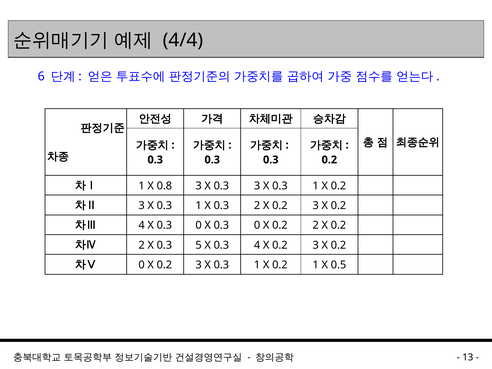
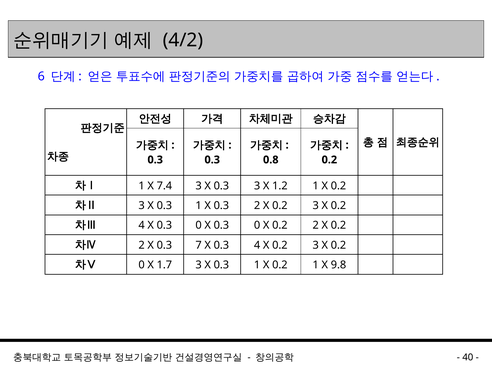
4/4: 4/4 -> 4/2 (183, 40)
0.3: 0.3 -> 0.8 (271, 160)
0.8: 0.8 -> 7.4 (164, 186)
0.3 3 X 0.3: 0.3 -> 1.2 (280, 186)
5: 5 -> 7 (199, 245)
0.2: 0.2 -> 1.7 (164, 265)
0.5: 0.5 -> 9.8 (338, 265)
13: 13 -> 40 (468, 357)
